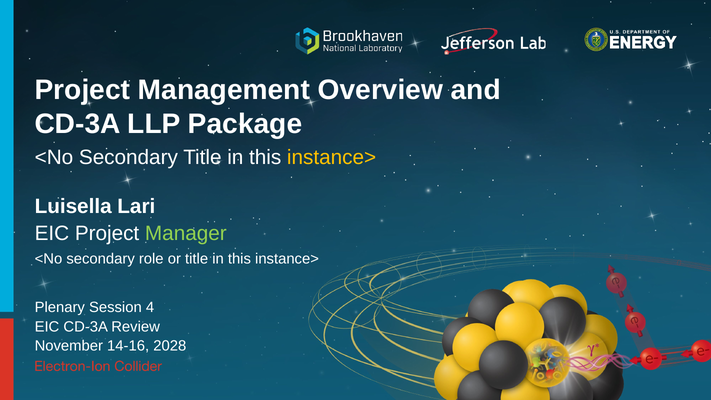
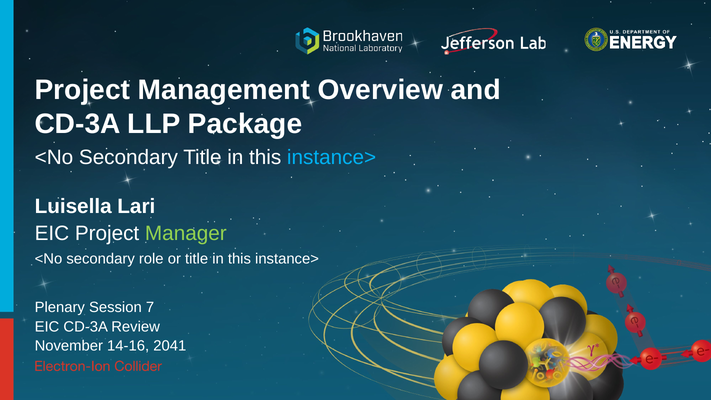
instance> colour: yellow -> light blue (332, 157)
4: 4 -> 7 (150, 307)
2028: 2028 -> 2041 (170, 346)
